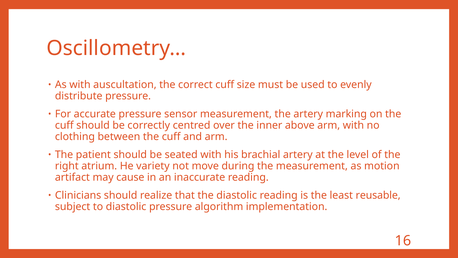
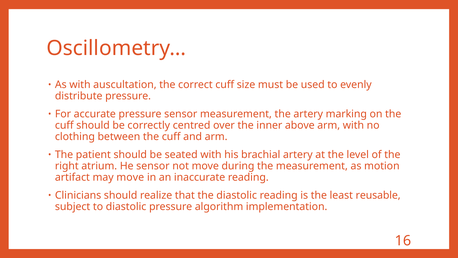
He variety: variety -> sensor (153, 166)
may cause: cause -> move (130, 177)
